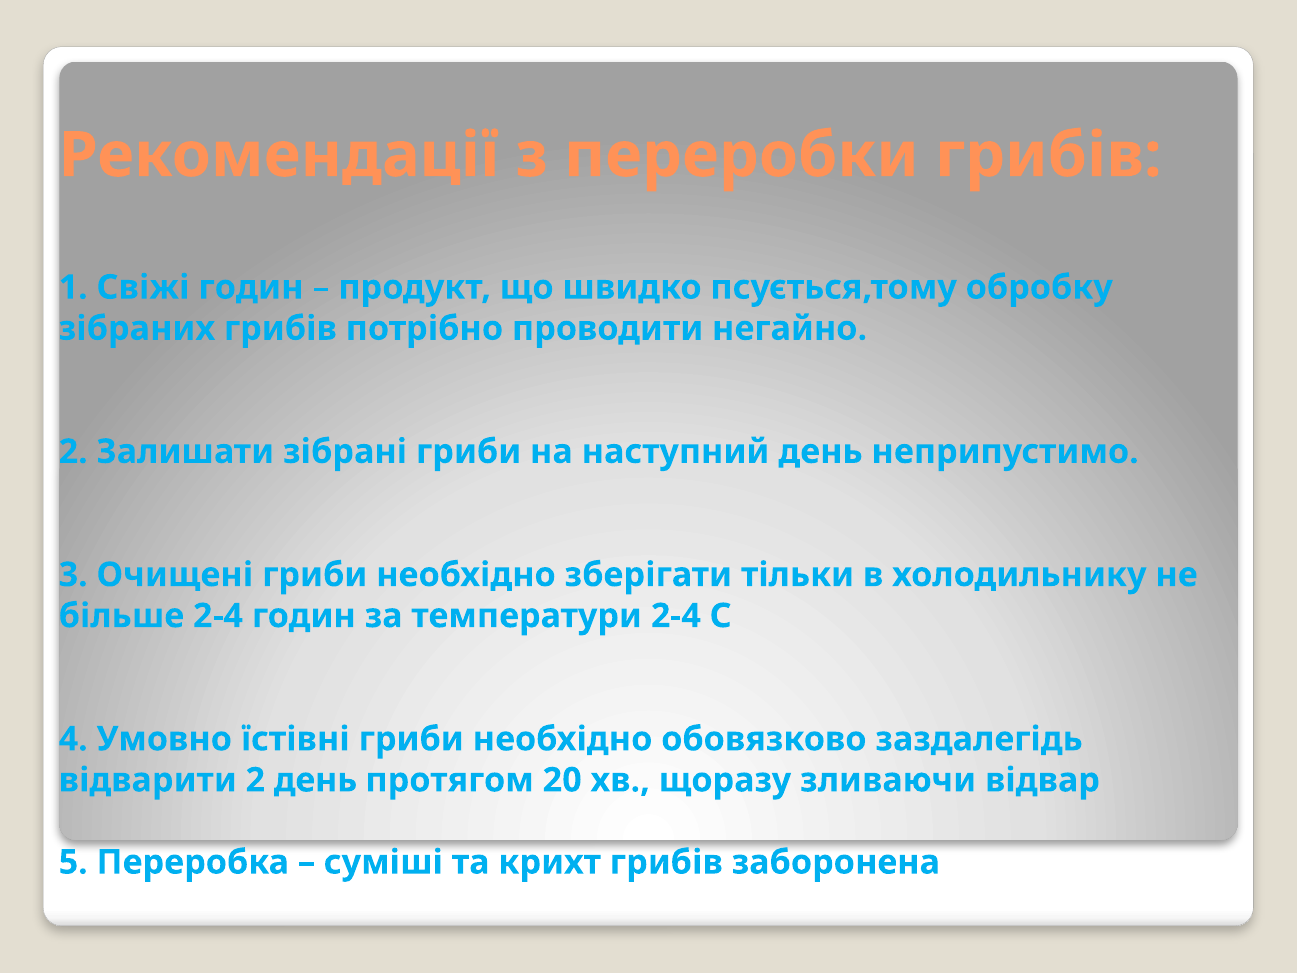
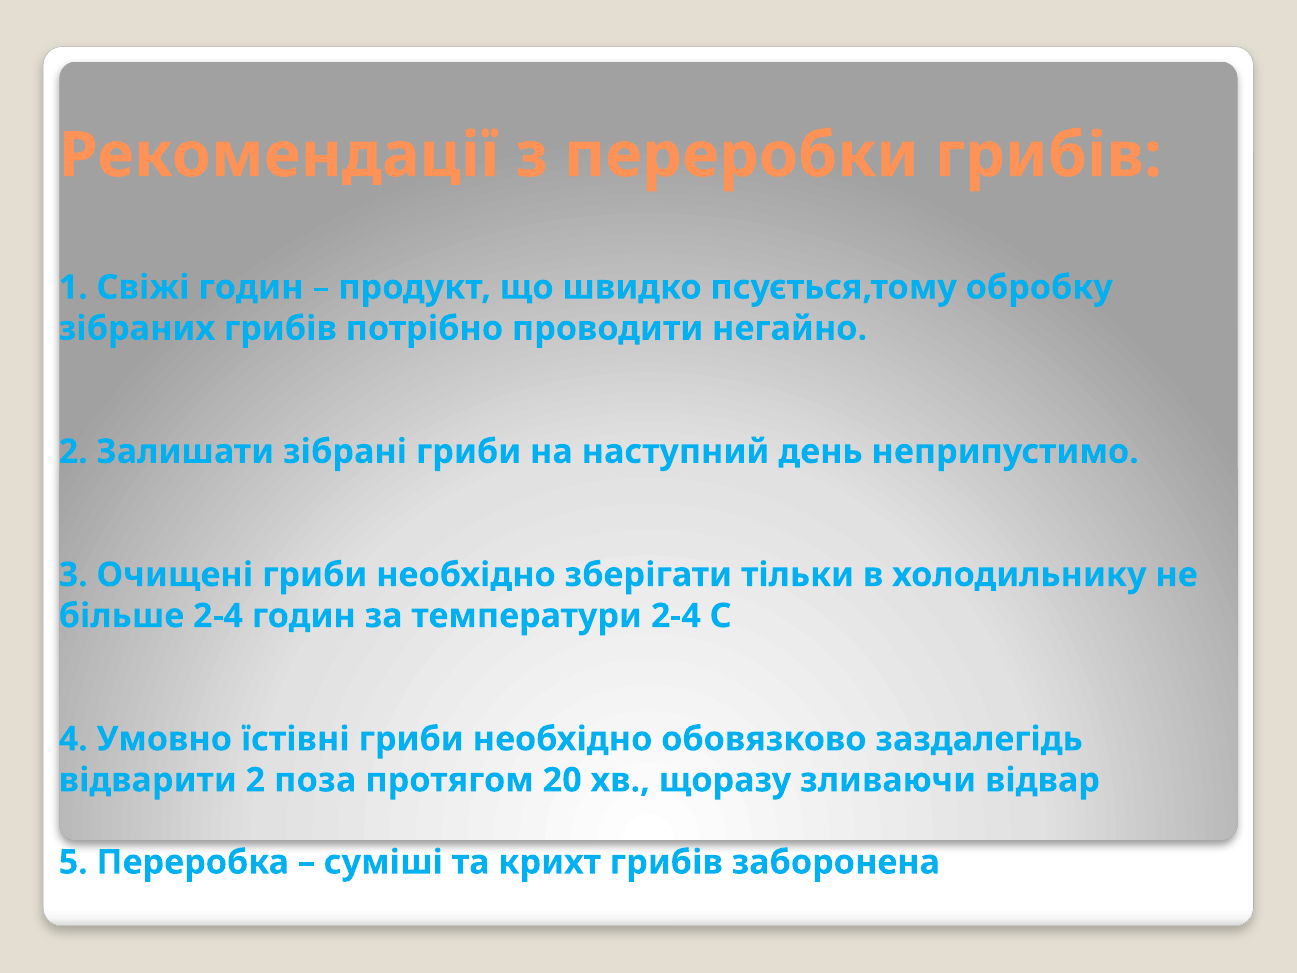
2 день: день -> поза (315, 780)
